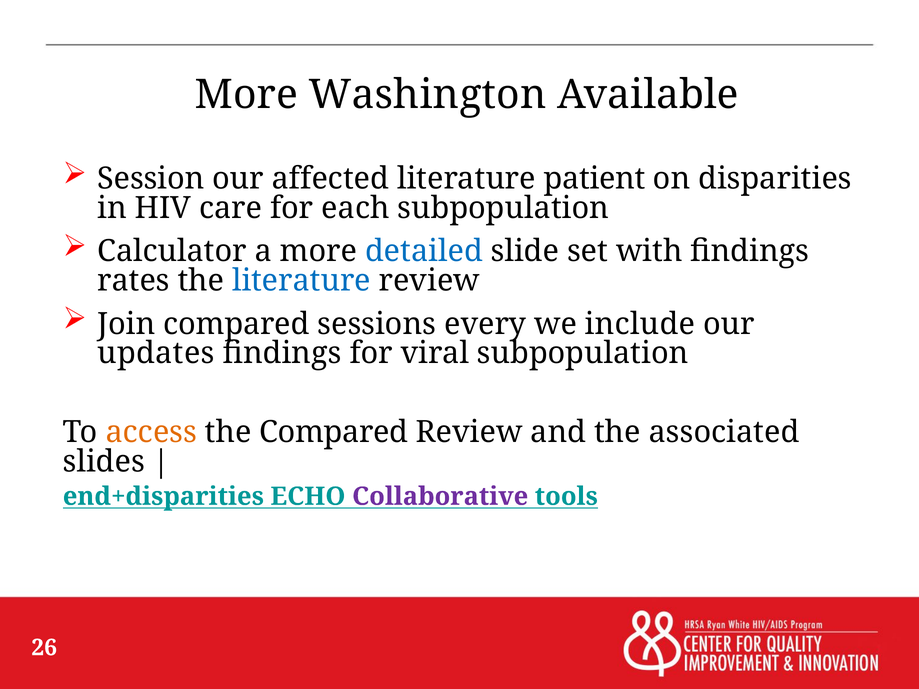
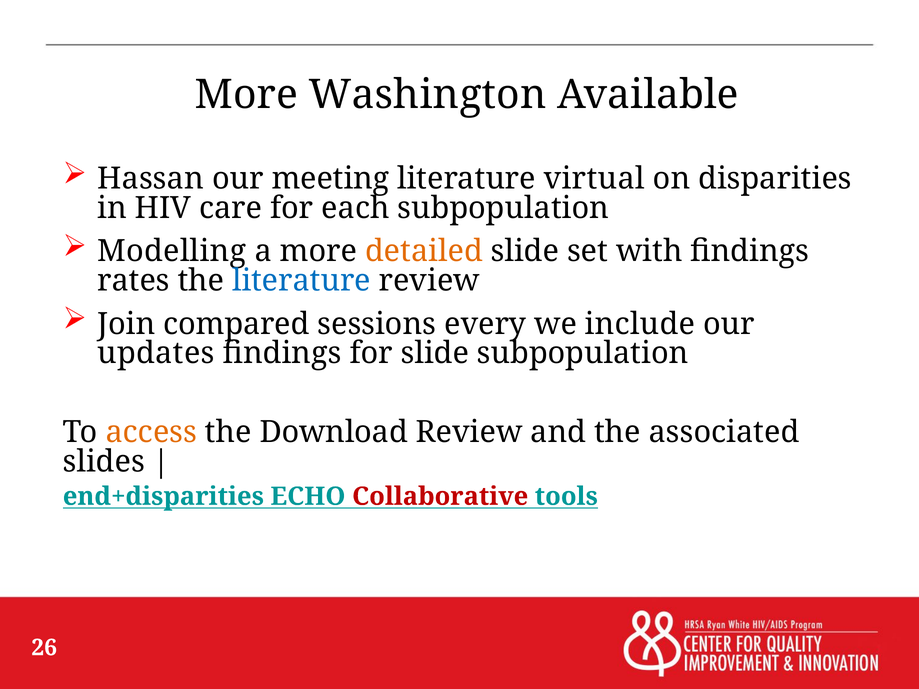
Session: Session -> Hassan (151, 179)
affected: affected -> meeting (330, 179)
patient: patient -> virtual (594, 179)
Calculator: Calculator -> Modelling (172, 251)
detailed colour: blue -> orange (424, 251)
for viral: viral -> slide (435, 353)
the Compared: Compared -> Download (334, 432)
Collaborative colour: purple -> red (440, 497)
